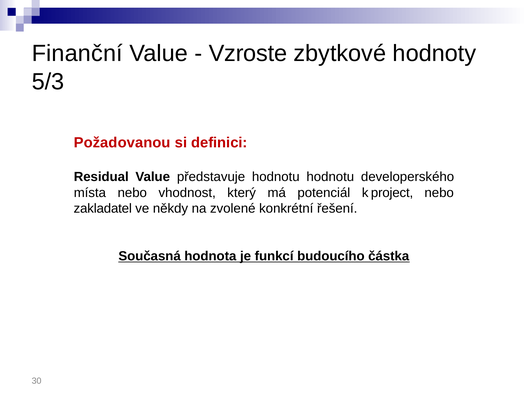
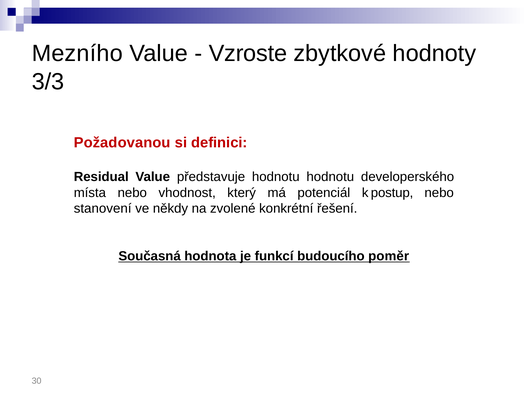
Finanční: Finanční -> Mezního (77, 54)
5/3: 5/3 -> 3/3 (48, 82)
project: project -> postup (392, 193)
zakladatel: zakladatel -> stanovení (103, 209)
částka: částka -> poměr (389, 256)
